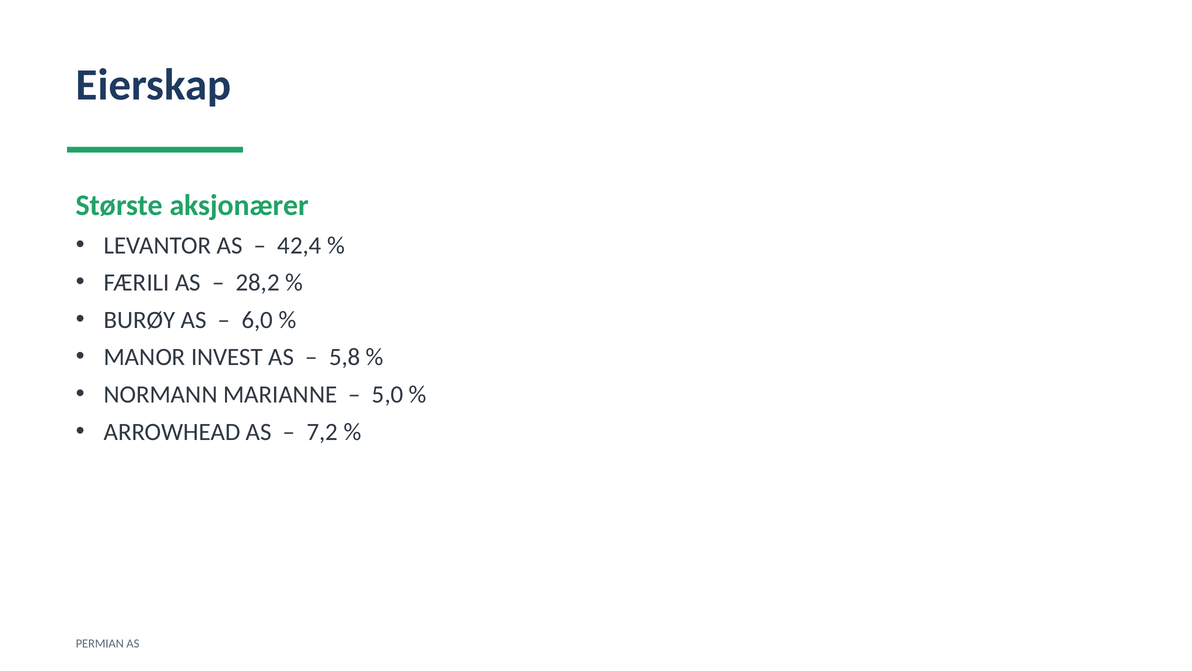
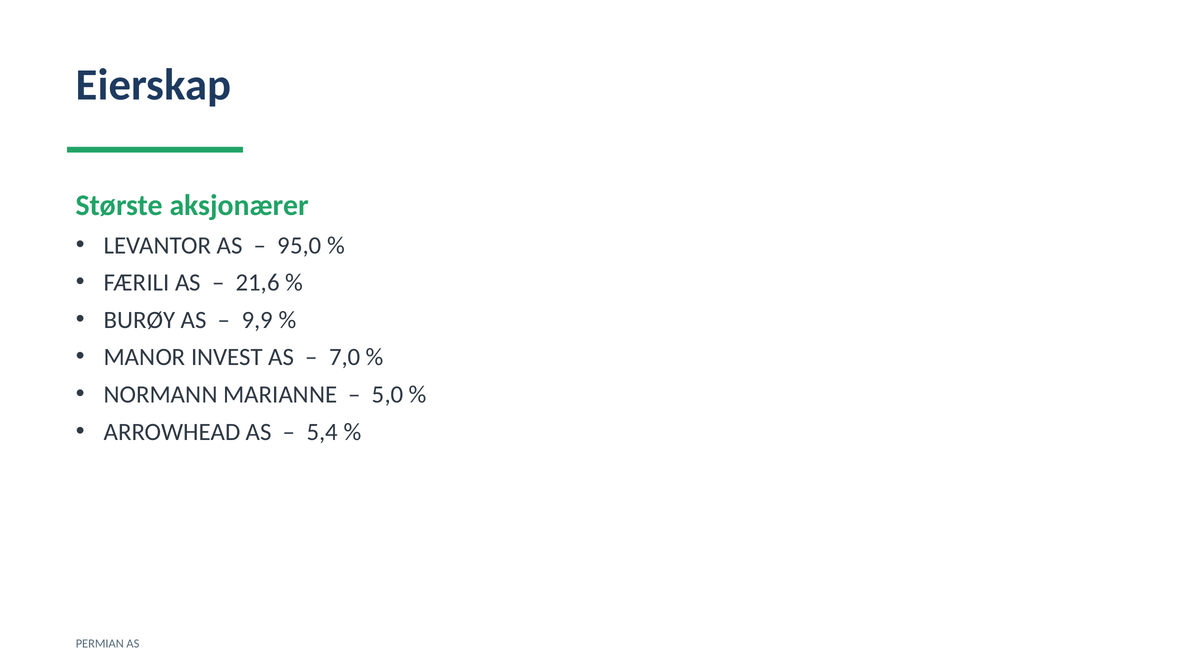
42,4: 42,4 -> 95,0 (299, 245)
28,2: 28,2 -> 21,6 (258, 282)
6,0: 6,0 -> 9,9 (257, 320)
5,8: 5,8 -> 7,0 (345, 357)
7,2: 7,2 -> 5,4 (322, 431)
